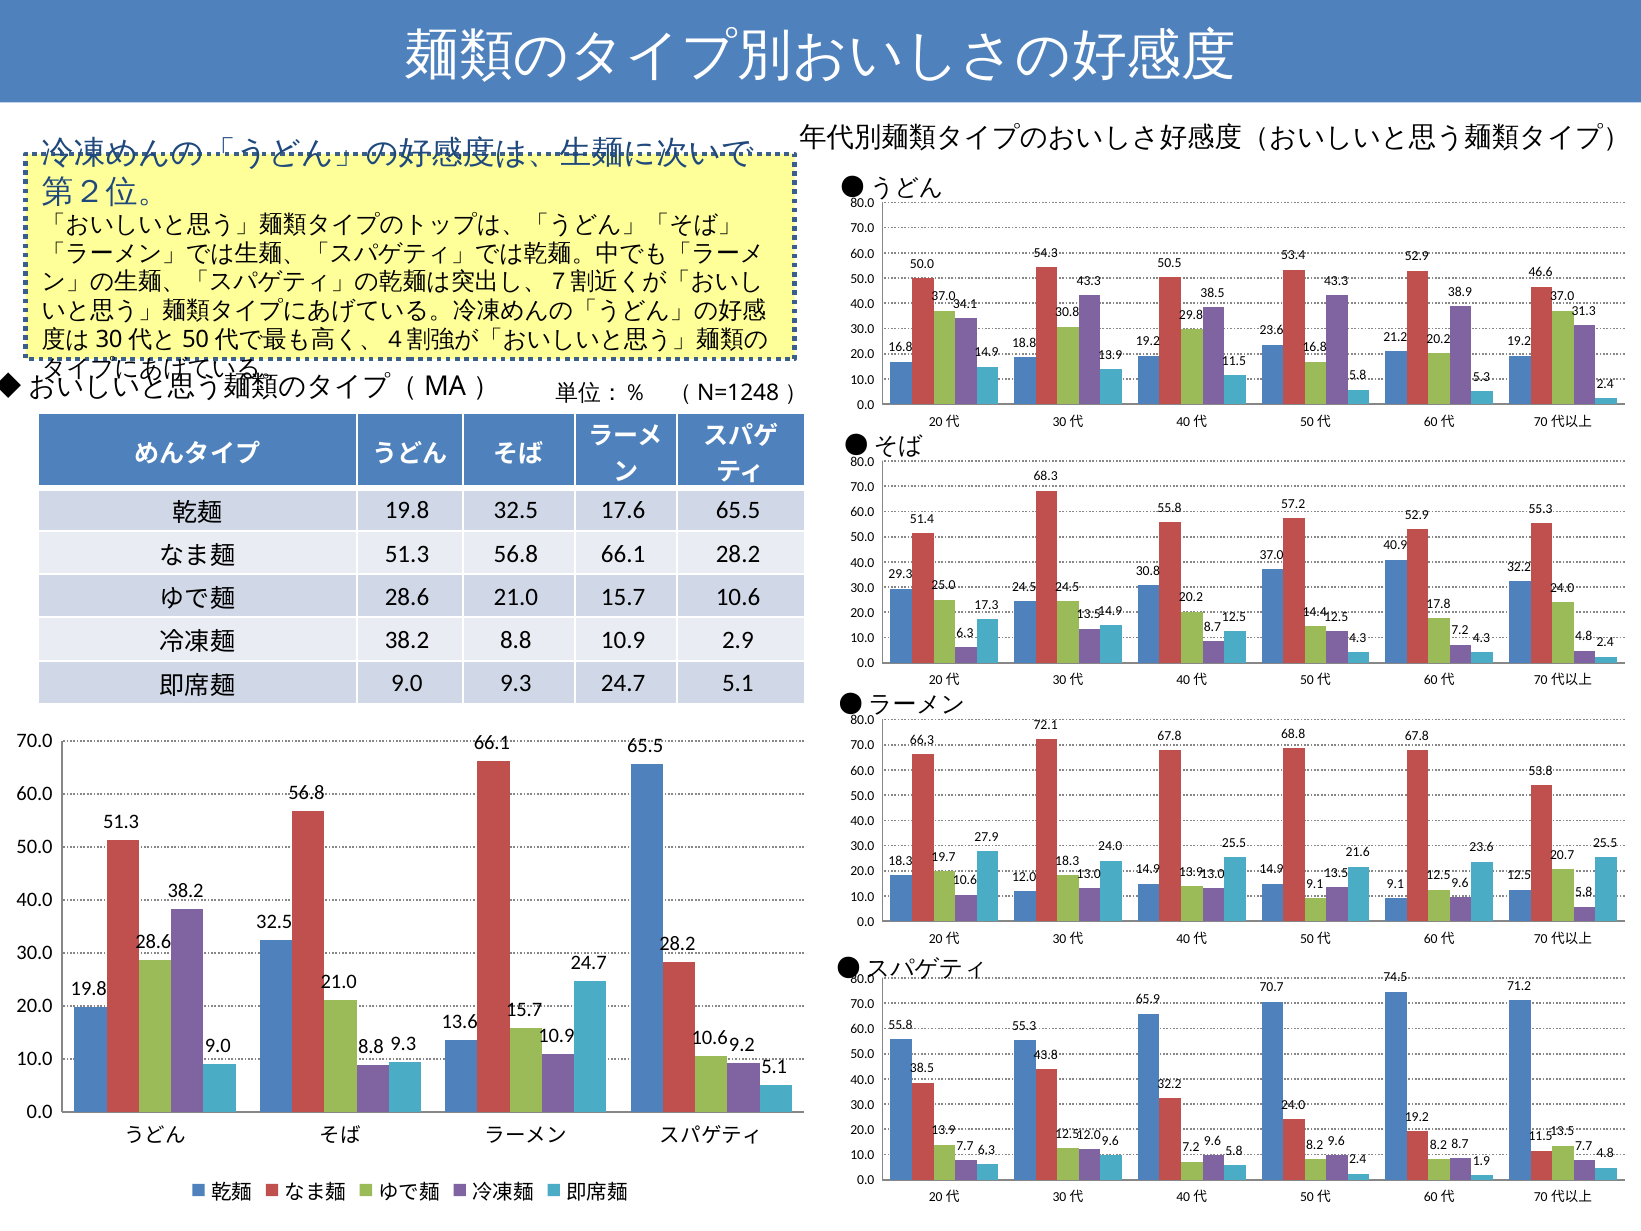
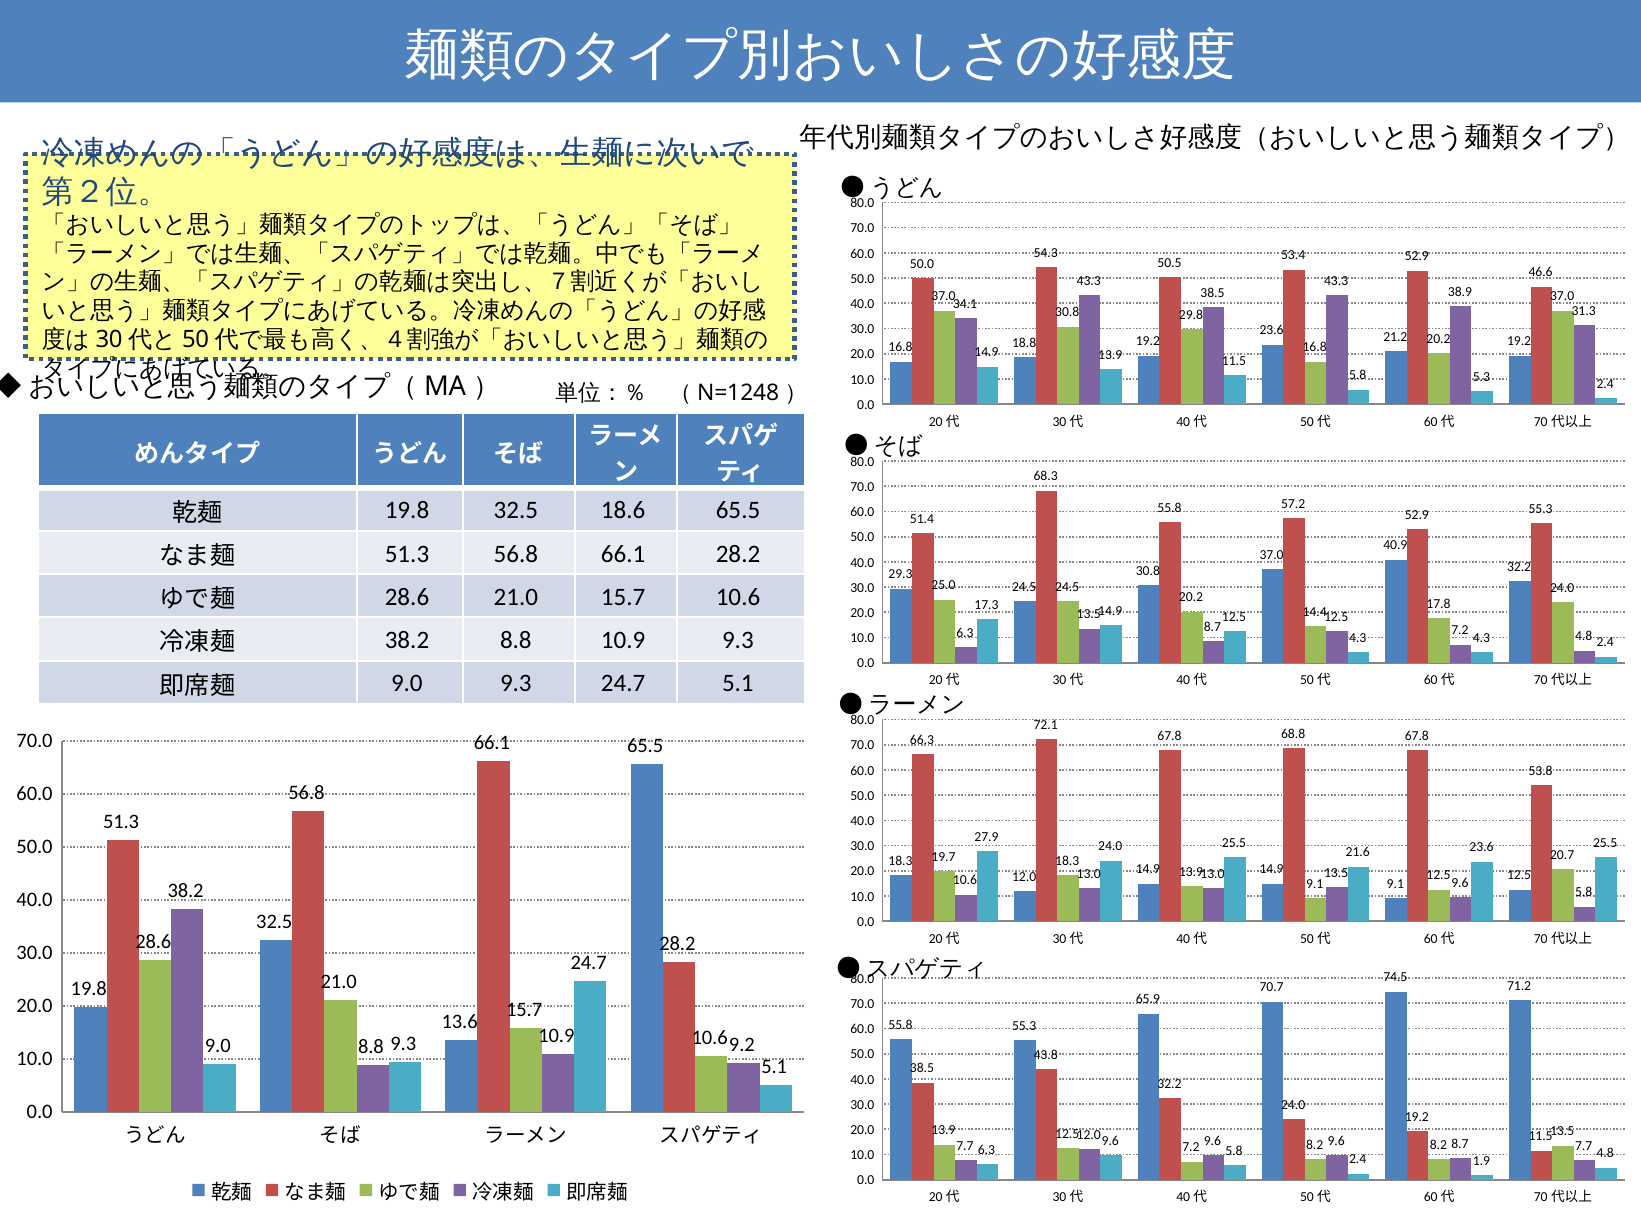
17.6: 17.6 -> 18.6 (623, 511)
10.9 2.9: 2.9 -> 9.3 (738, 640)
